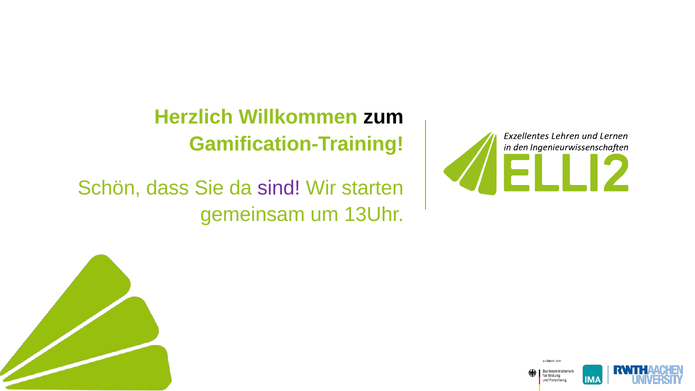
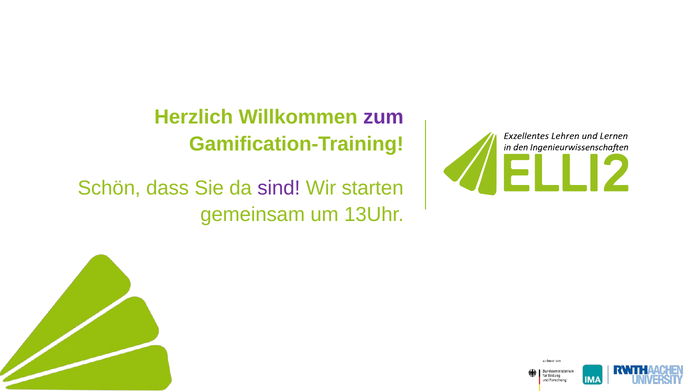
zum colour: black -> purple (383, 117)
